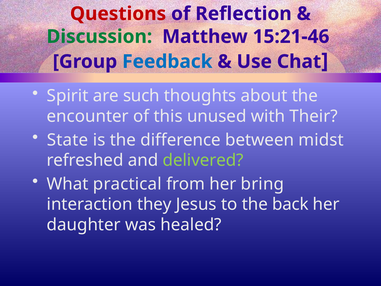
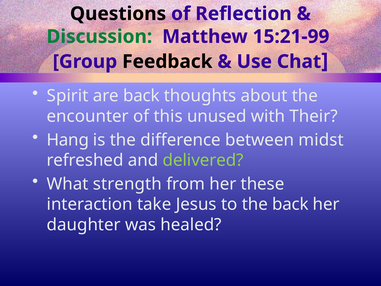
Questions colour: red -> black (118, 14)
15:21-46: 15:21-46 -> 15:21-99 (291, 37)
Feedback colour: blue -> black (167, 62)
are such: such -> back (141, 96)
State: State -> Hang (68, 140)
practical: practical -> strength (127, 184)
bring: bring -> these (263, 184)
they: they -> take (154, 204)
